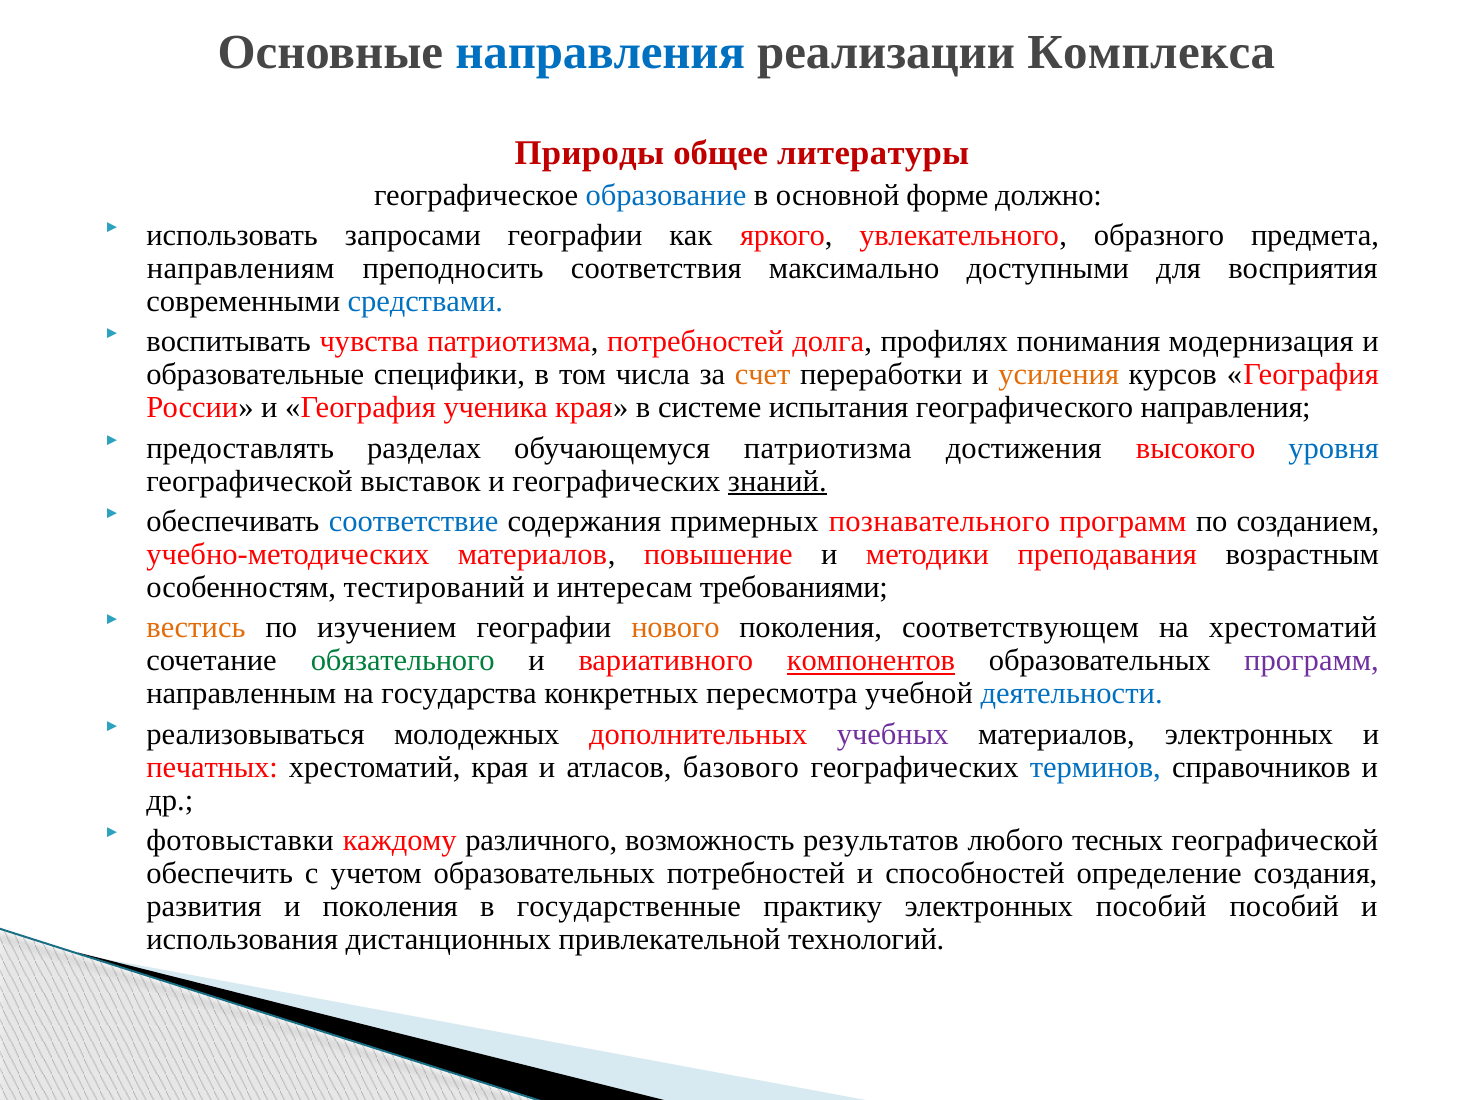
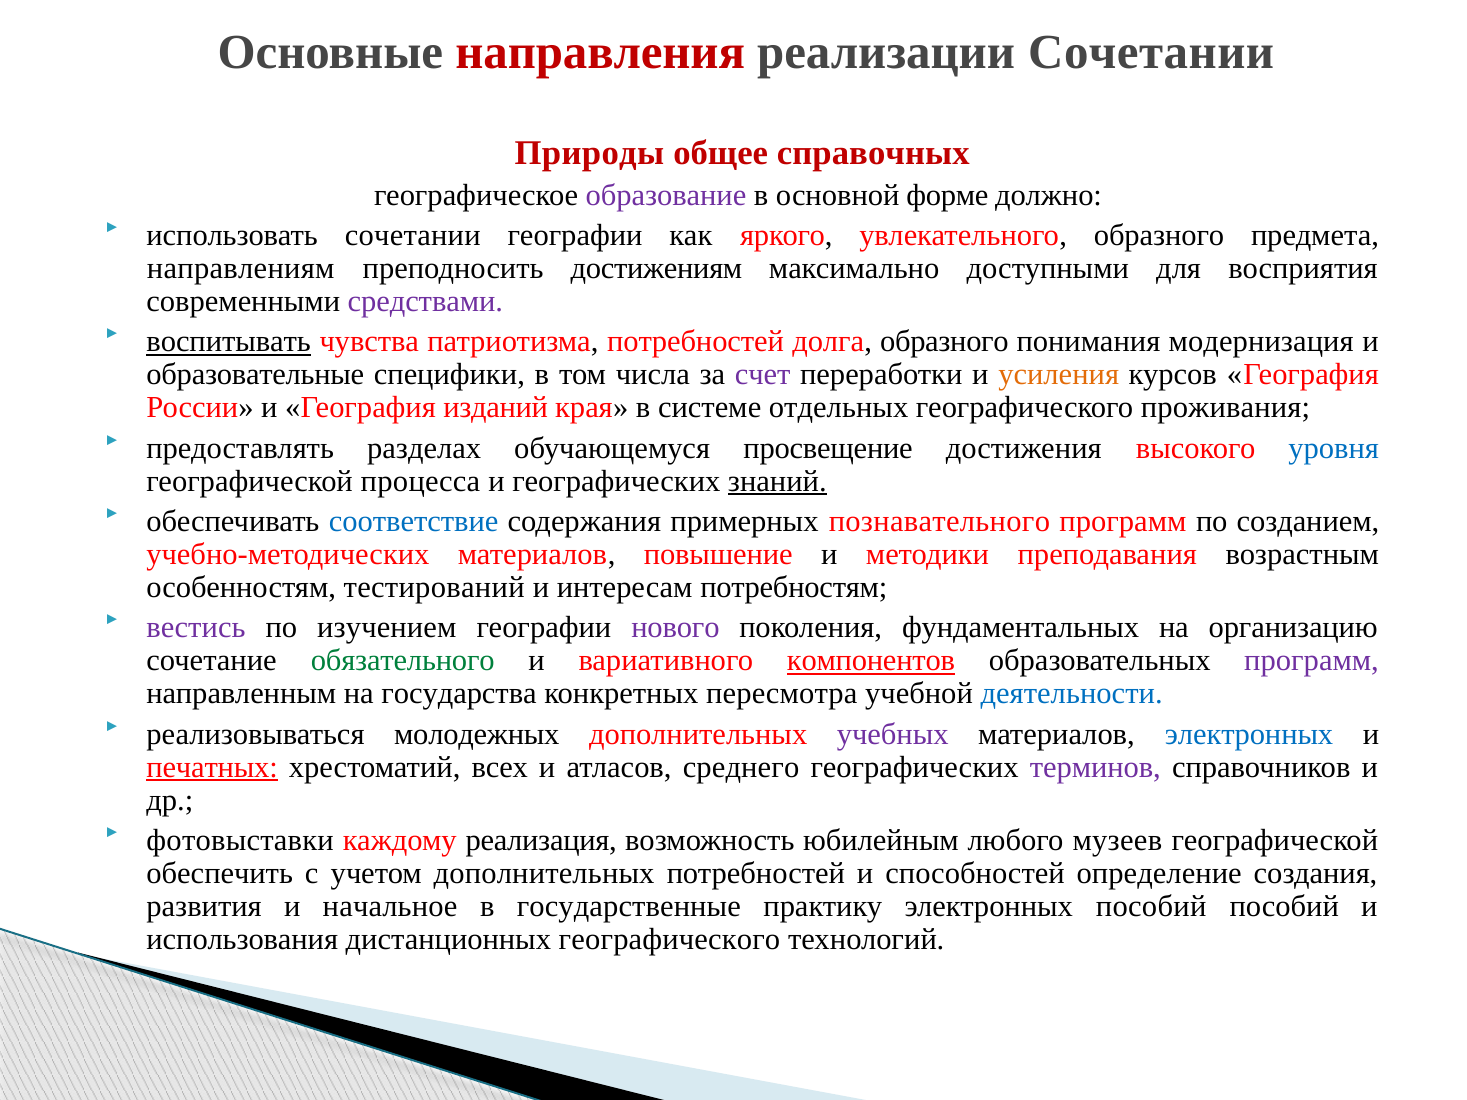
направления colour: blue -> red (600, 52)
реализации Комплекса: Комплекса -> Сочетании (1151, 52)
литературы: литературы -> справочных (873, 153)
образование colour: blue -> purple (666, 195)
использовать запросами: запросами -> сочетании (413, 235)
соответствия: соответствия -> достижениям (656, 268)
средствами colour: blue -> purple (425, 301)
воспитывать underline: none -> present (229, 342)
долга профилях: профилях -> образного (944, 342)
счет colour: orange -> purple (763, 375)
ученика: ученика -> изданий (496, 408)
испытания: испытания -> отдельных (839, 408)
географического направления: направления -> проживания (1225, 408)
обучающемуся патриотизма: патриотизма -> просвещение (828, 448)
выставок: выставок -> процесса (420, 481)
требованиями: требованиями -> потребностям (794, 588)
вестись colour: orange -> purple (196, 628)
нового colour: orange -> purple (675, 628)
соответствующем: соответствующем -> фундаментальных (1021, 628)
на хрестоматий: хрестоматий -> организацию (1293, 628)
электронных colour: black -> blue (1249, 734)
печатных underline: none -> present (212, 767)
хрестоматий края: края -> всех (500, 767)
базового: базового -> среднего (741, 767)
терминов colour: blue -> purple (1095, 767)
различного: различного -> реализация (541, 841)
результатов: результатов -> юбилейным (881, 841)
тесных: тесных -> музеев (1117, 841)
учетом образовательных: образовательных -> дополнительных (544, 874)
и поколения: поколения -> начальное (390, 907)
дистанционных привлекательной: привлекательной -> географического (669, 940)
